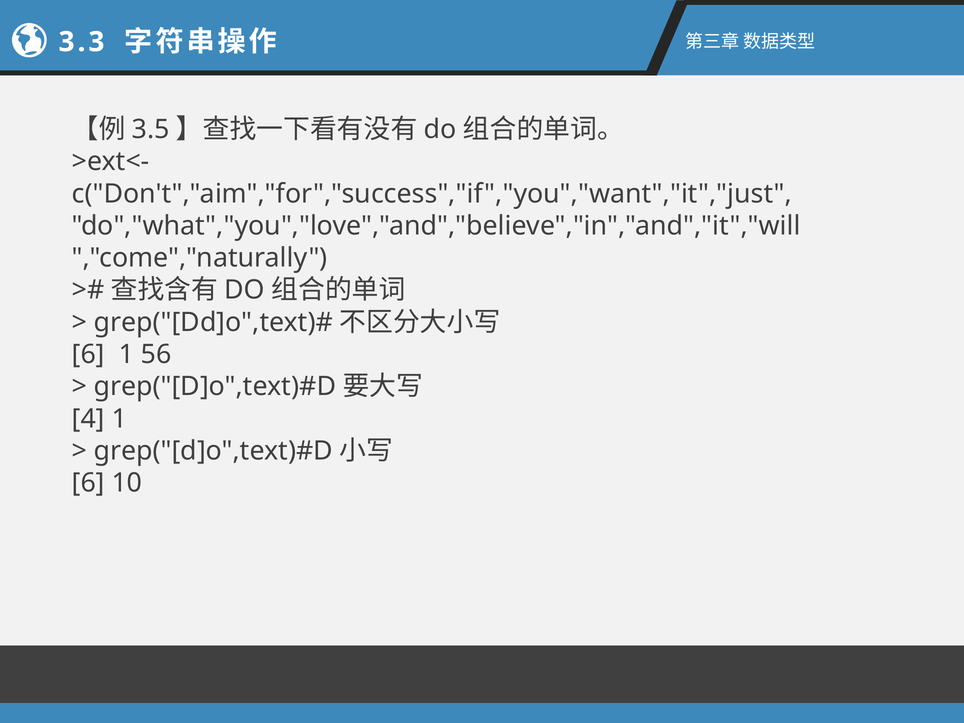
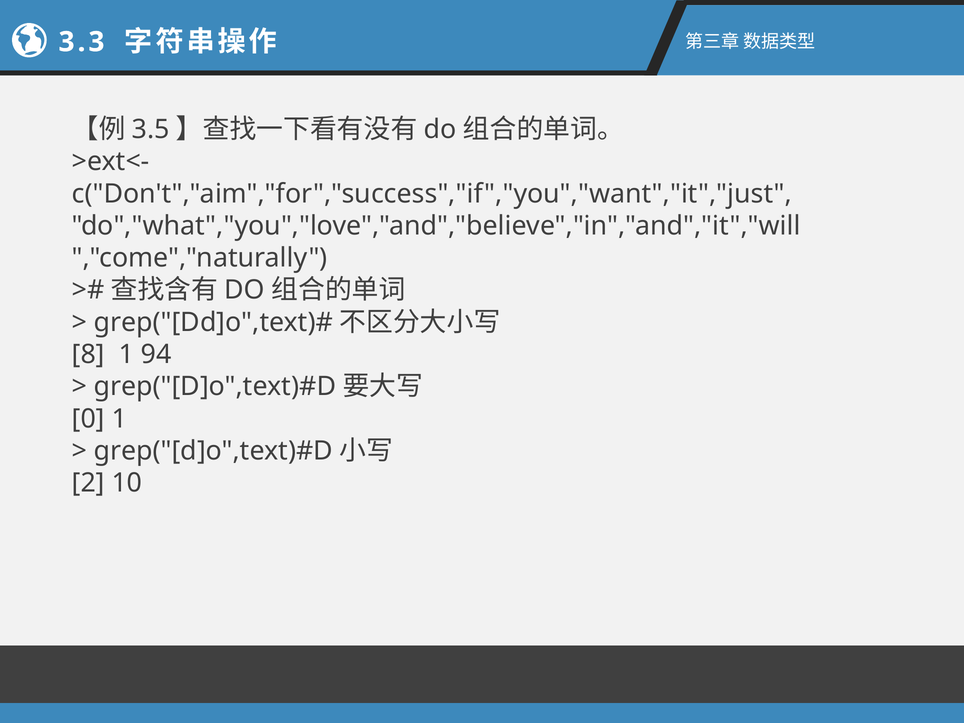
6: 6 -> 8 (88, 354)
56: 56 -> 94 (156, 354)
4: 4 -> 0 (88, 419)
6: 6 -> 2 (88, 483)
